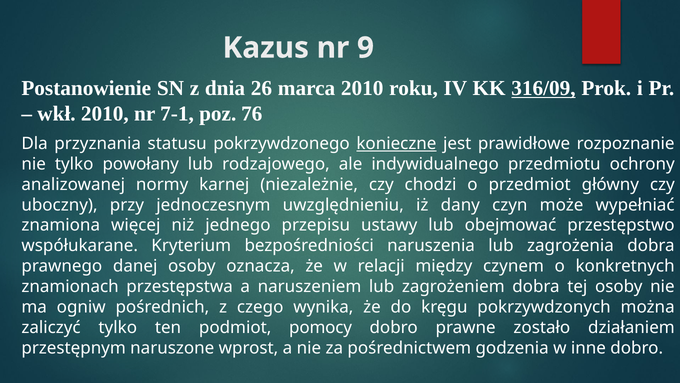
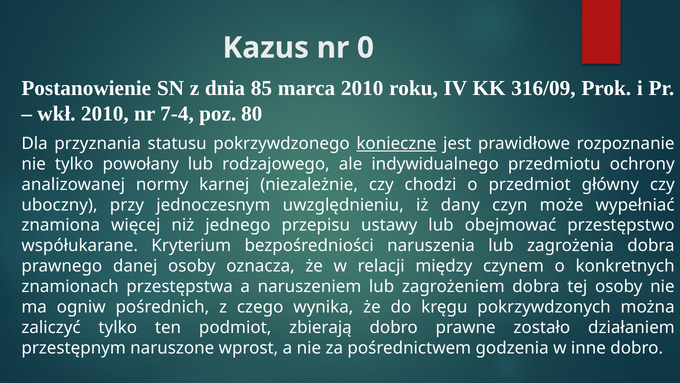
9: 9 -> 0 (365, 48)
26: 26 -> 85 (261, 88)
316/09 underline: present -> none (543, 88)
7-1: 7-1 -> 7-4 (177, 114)
76: 76 -> 80 (252, 114)
pomocy: pomocy -> zbierają (320, 327)
